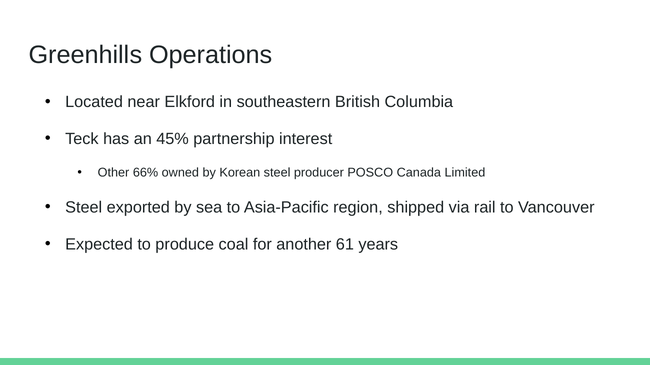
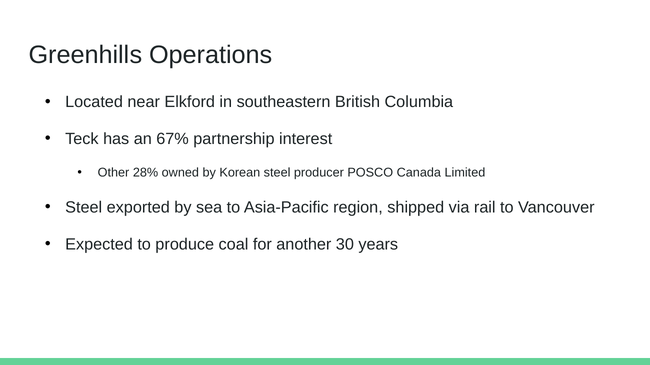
45%: 45% -> 67% (173, 139)
66%: 66% -> 28% (146, 173)
61: 61 -> 30 (345, 245)
